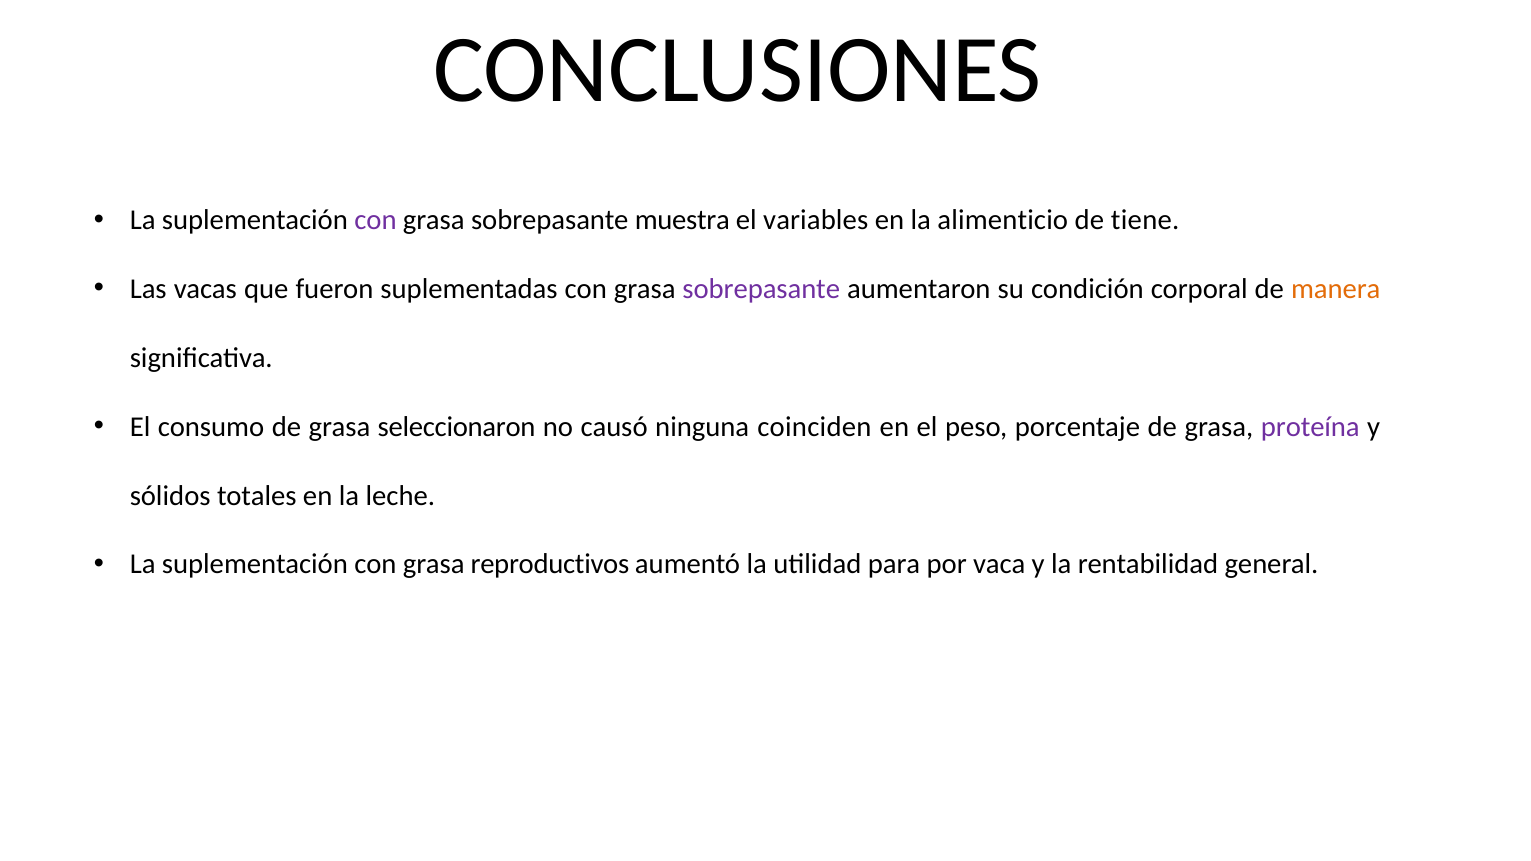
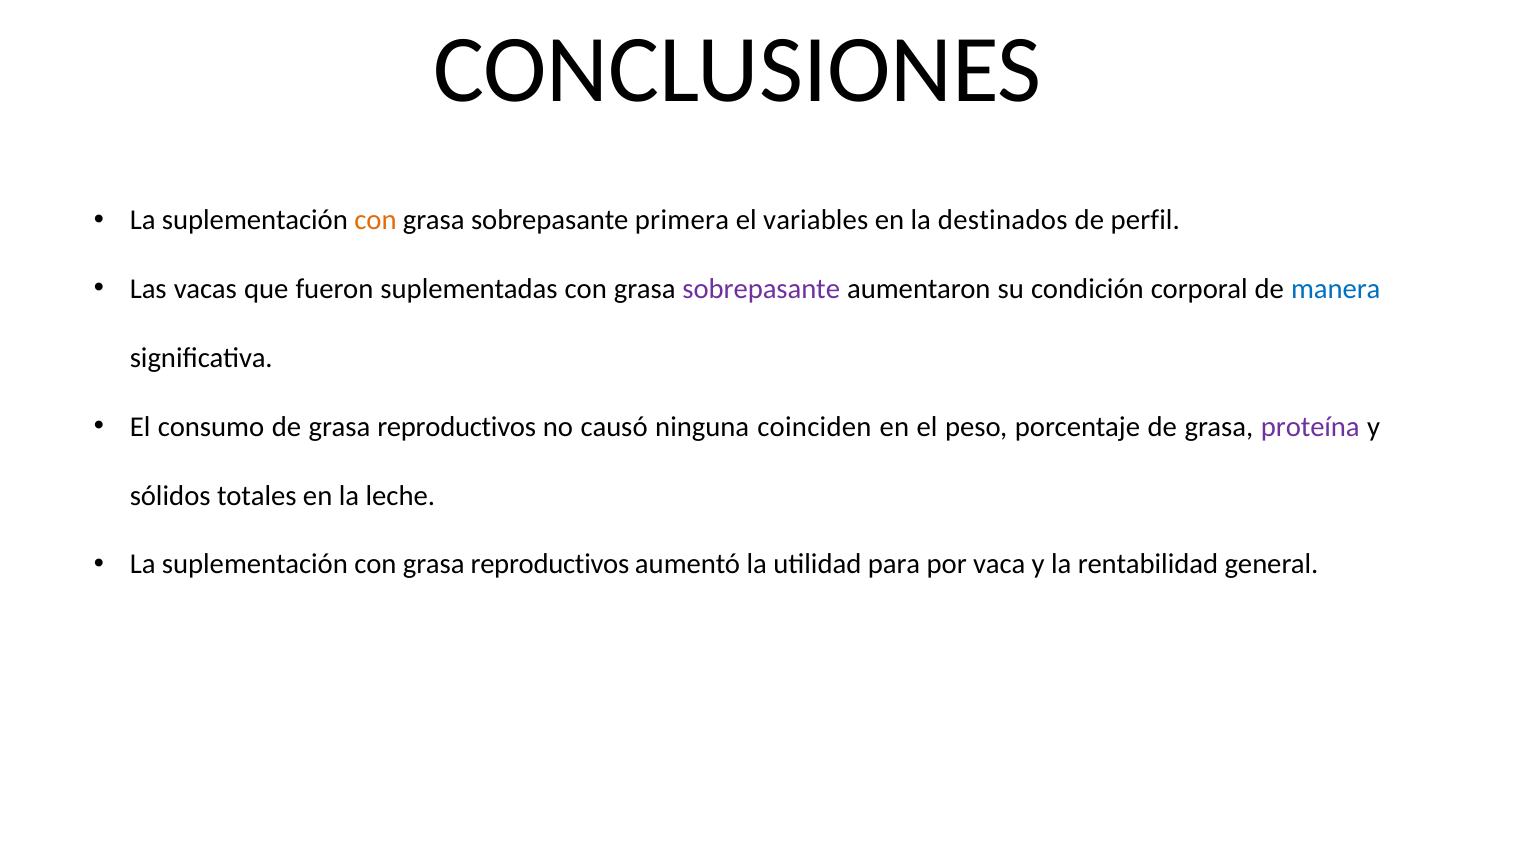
con colour: purple -> orange (376, 220)
muestra: muestra -> primera (682, 220)
alimenticio: alimenticio -> destinados (1003, 220)
tiene: tiene -> perfil (1145, 220)
manera colour: orange -> blue (1336, 289)
de grasa seleccionaron: seleccionaron -> reproductivos (457, 427)
